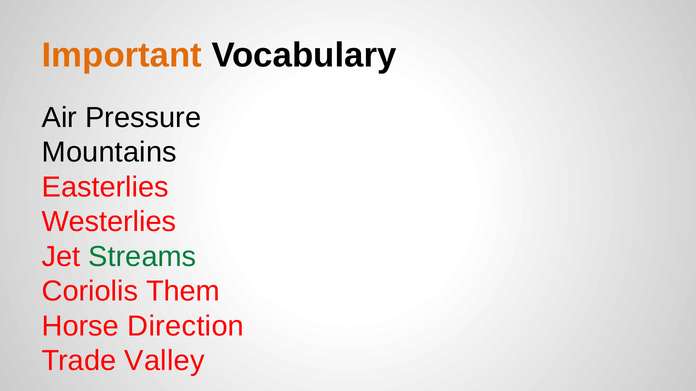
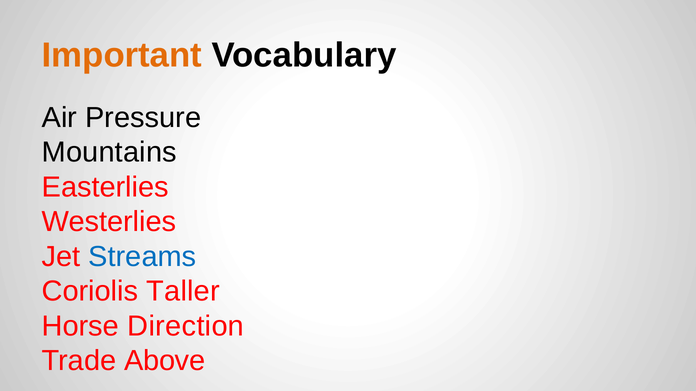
Streams colour: green -> blue (142, 257)
Them: Them -> Taller (183, 292)
Valley: Valley -> Above (165, 361)
